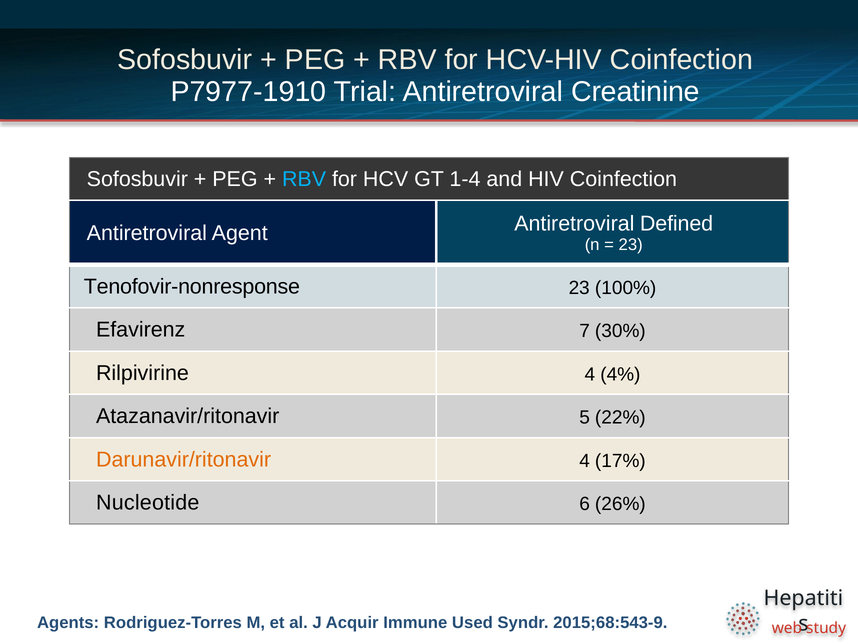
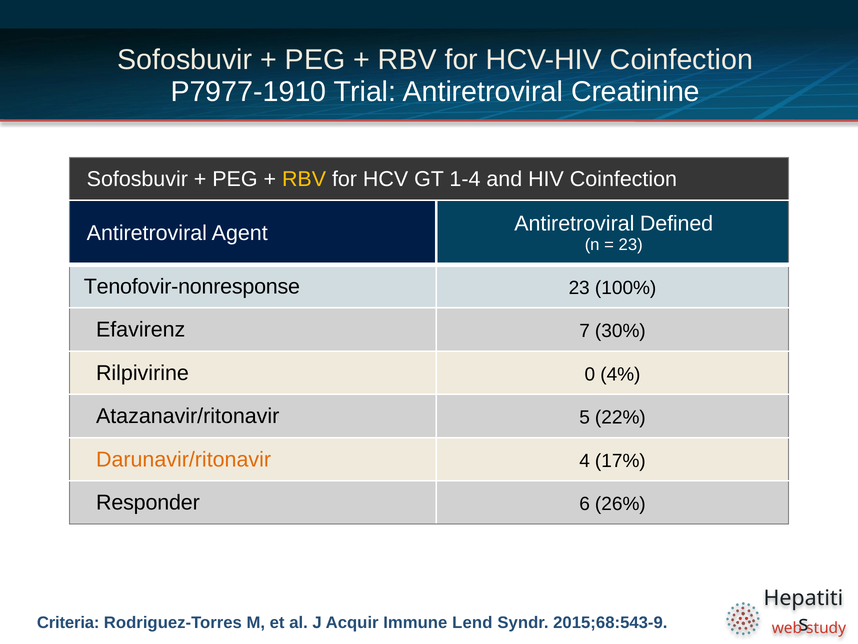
RBV colour: light blue -> yellow (304, 179)
Rilpivirine 4: 4 -> 0 (590, 374)
Nucleotide: Nucleotide -> Responder (148, 502)
Agents: Agents -> Criteria (68, 622)
Used: Used -> Lend (472, 622)
